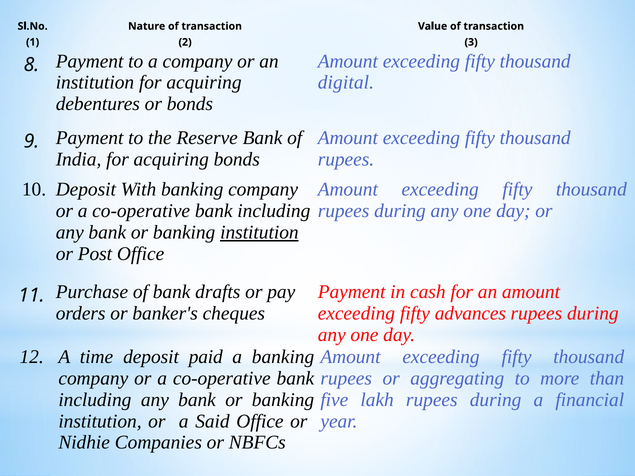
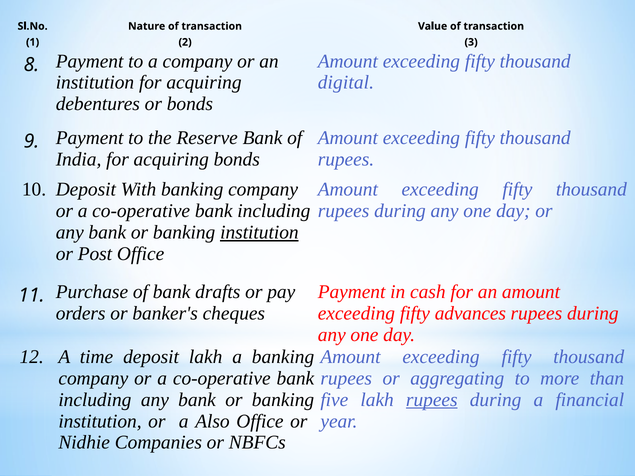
deposit paid: paid -> lakh (206, 357)
rupees underline: none -> present (432, 400)
Said: Said -> Also (212, 421)
